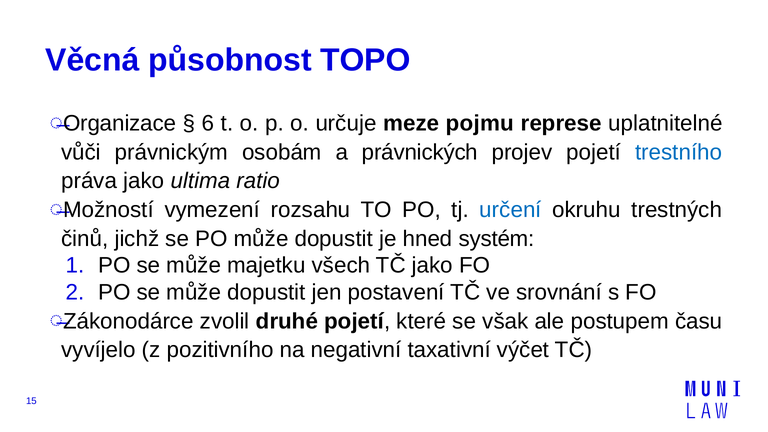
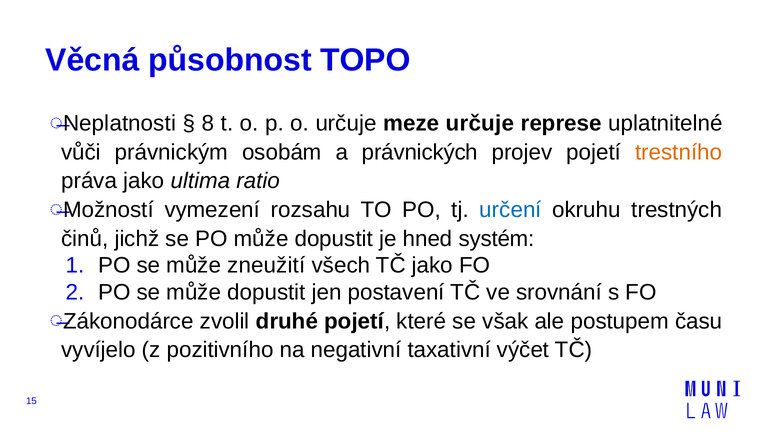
Organizace: Organizace -> Neplatnosti (120, 123)
6: 6 -> 8 (208, 123)
meze pojmu: pojmu -> určuje (480, 123)
trestního colour: blue -> orange (679, 152)
majetku: majetku -> zneužití (266, 266)
